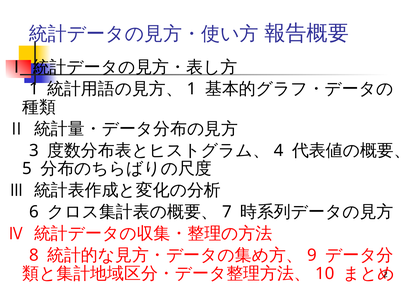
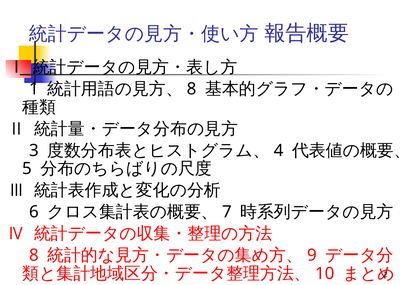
1: 1 -> 8 (192, 89)
